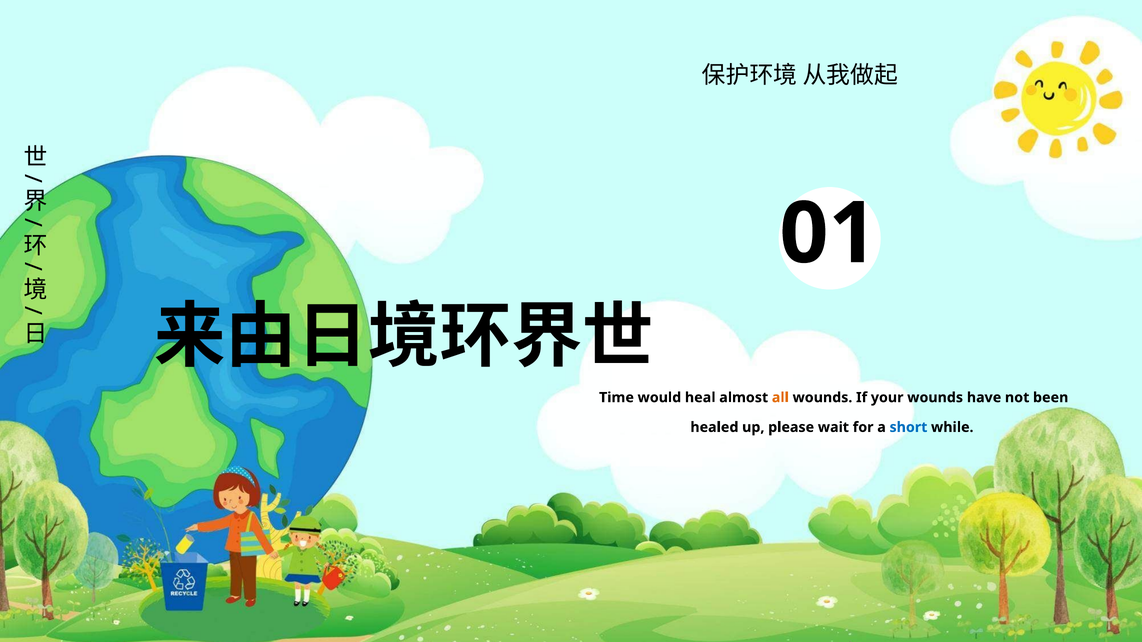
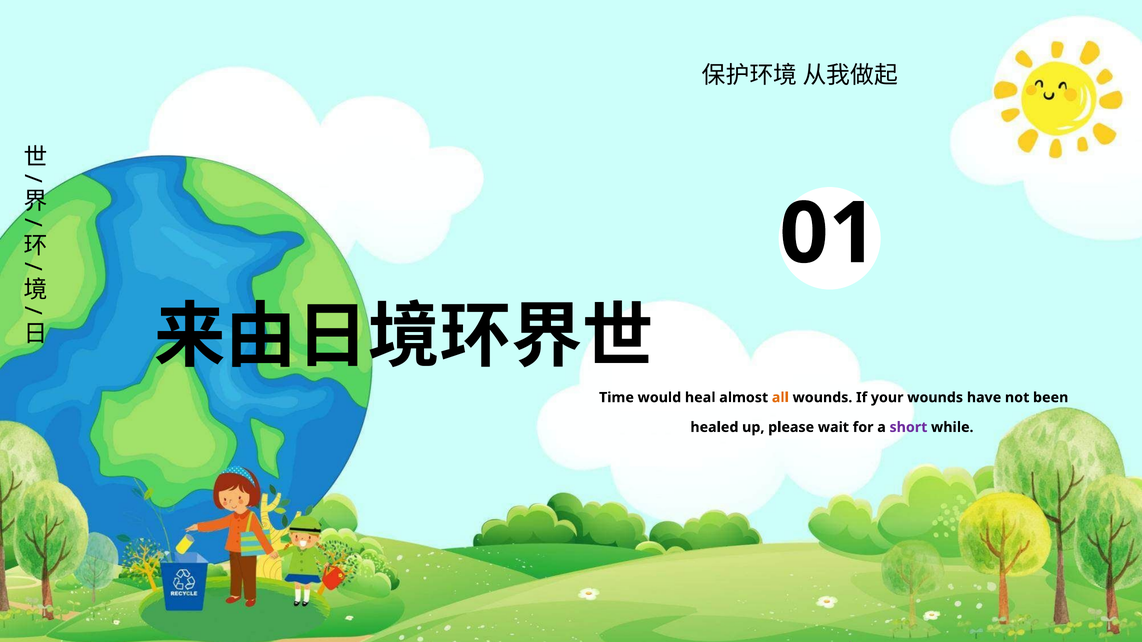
short colour: blue -> purple (908, 427)
